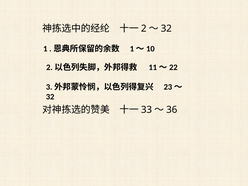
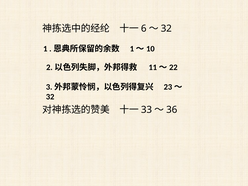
2: 2 -> 6 (144, 28)
